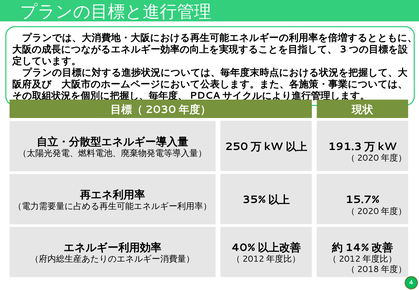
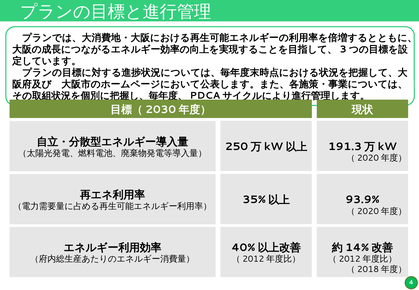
15.7%: 15.7% -> 93.9% (362, 200)
